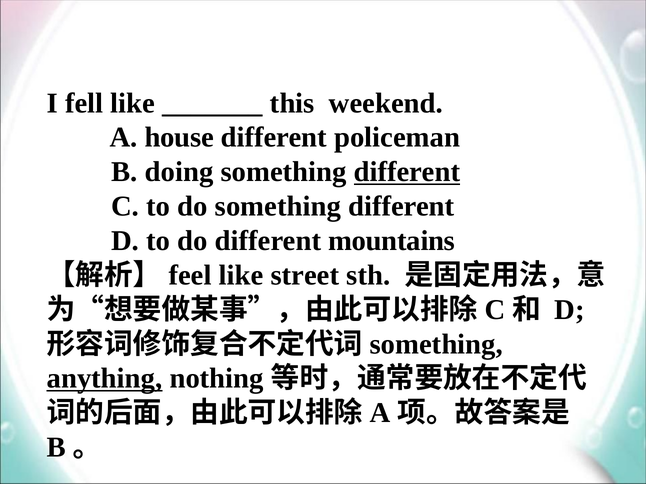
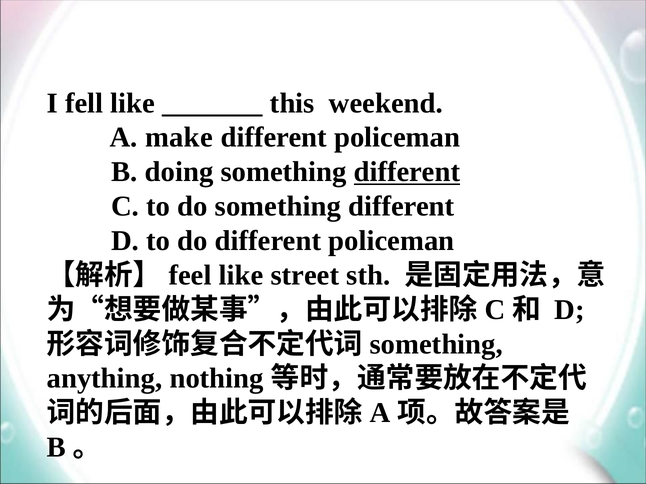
house: house -> make (179, 138)
do different mountains: mountains -> policeman (391, 241)
anything underline: present -> none (105, 379)
